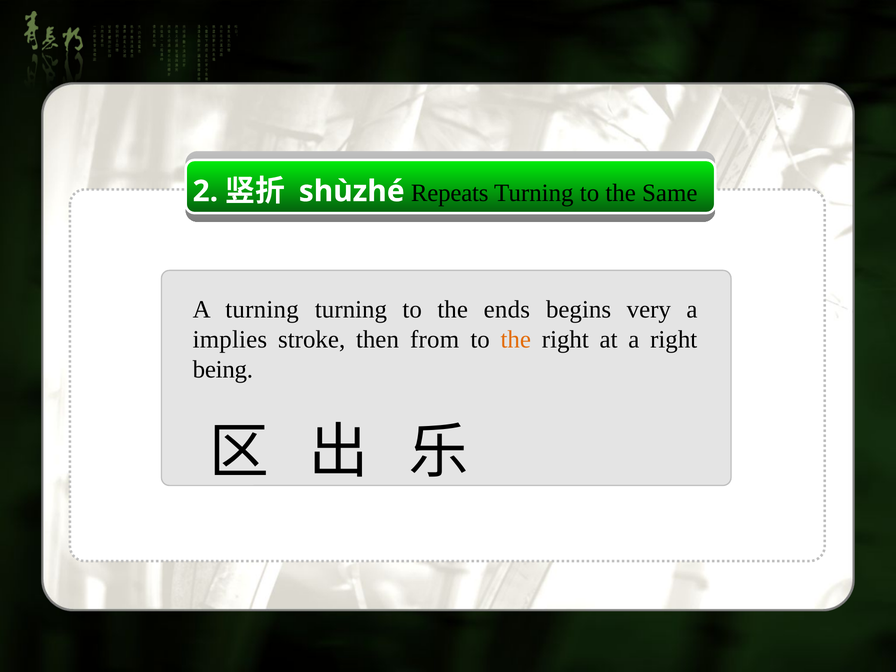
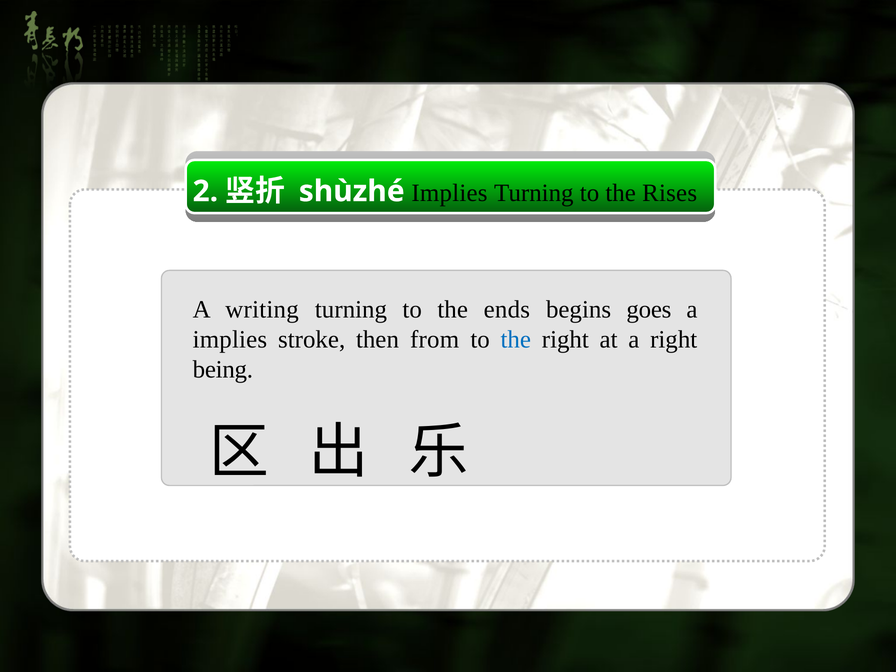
shùzhé Repeats: Repeats -> Implies (450, 193)
Same: Same -> Rises (670, 193)
A turning: turning -> writing (262, 310)
very: very -> goes (649, 310)
the colour: orange -> blue (516, 340)
